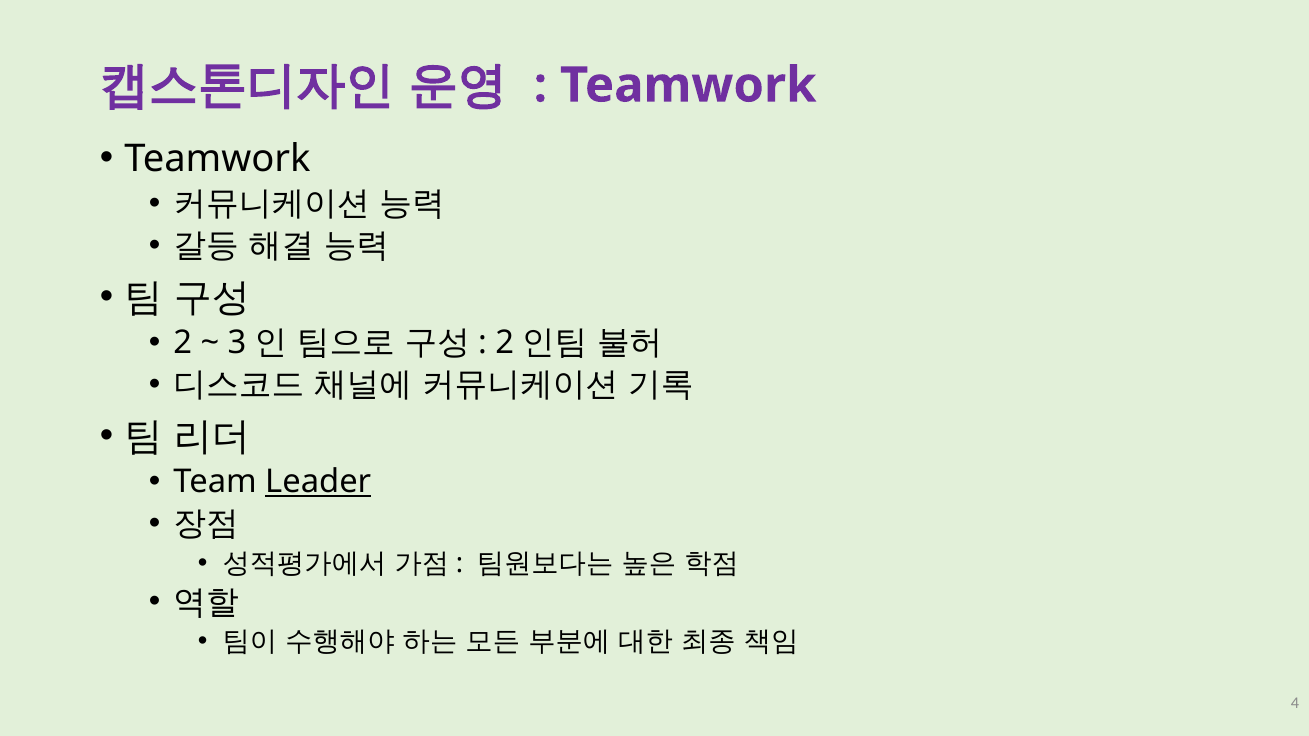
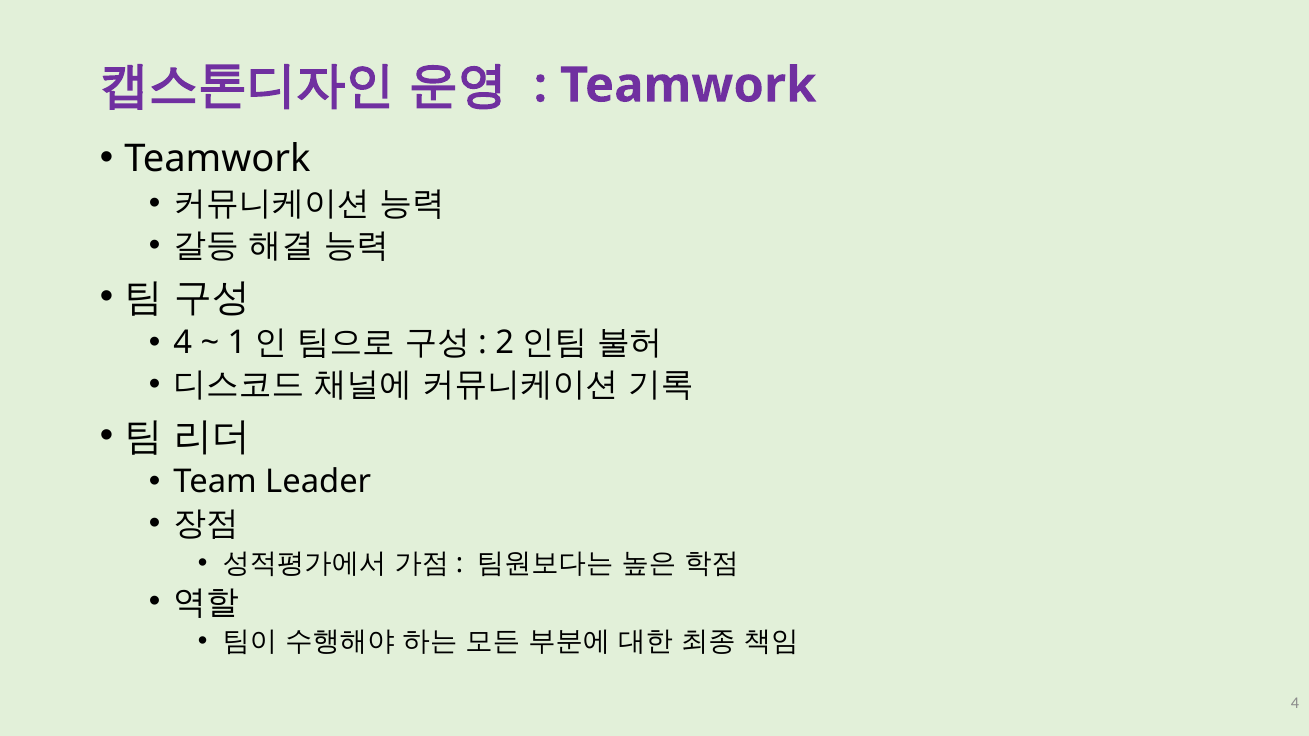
2: 2 -> 4 (183, 343)
3: 3 -> 1 (237, 343)
Leader underline: present -> none (318, 482)
